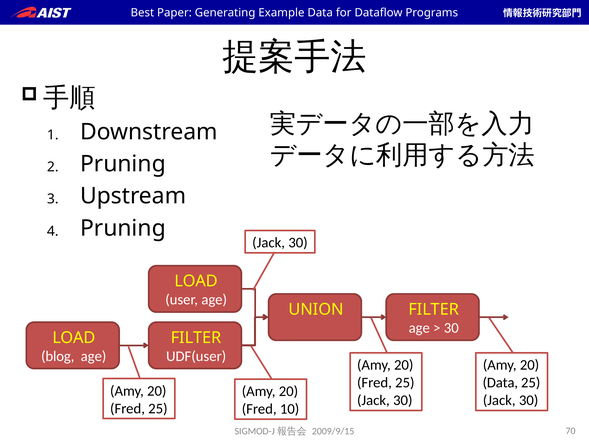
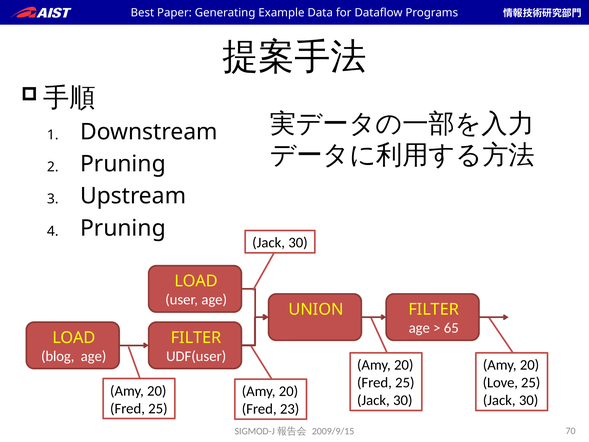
30: 30 -> 65 (451, 328)
Data: Data -> Love (500, 382)
10: 10 -> 23 (290, 409)
